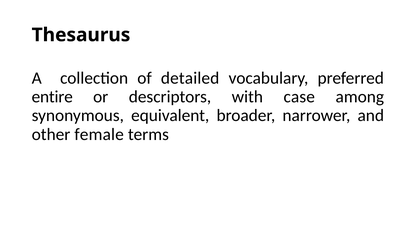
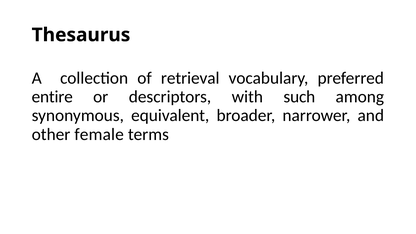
detailed: detailed -> retrieval (190, 78)
case: case -> such (299, 97)
